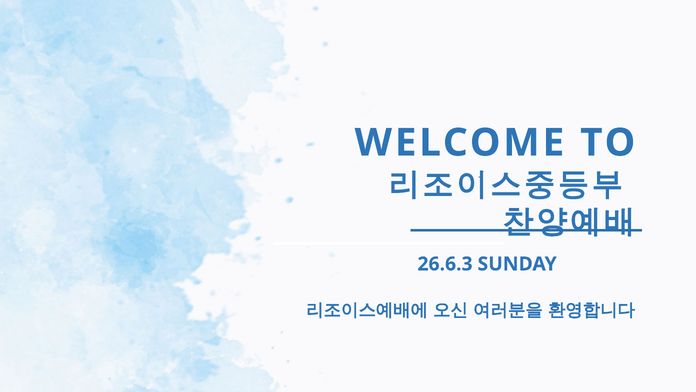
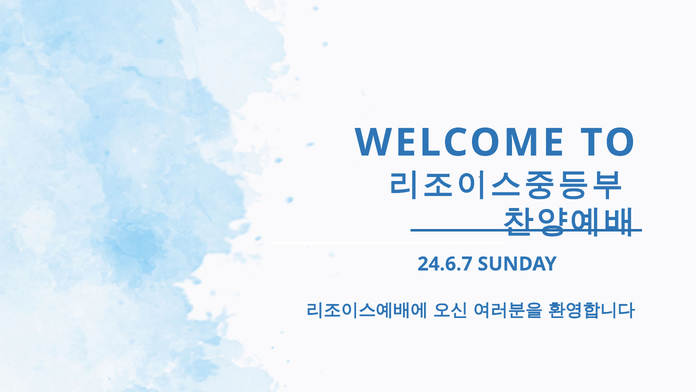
26.6.3: 26.6.3 -> 24.6.7 (445, 264)
